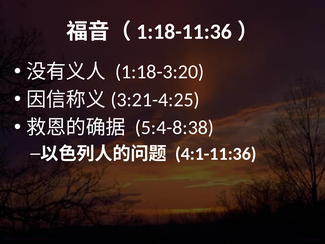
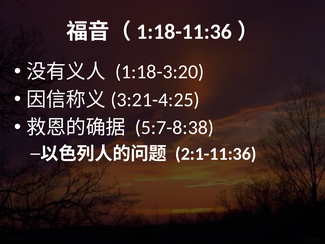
5:4-8:38: 5:4-8:38 -> 5:7-8:38 (174, 127)
4:1-11:36: 4:1-11:36 -> 2:1-11:36 (216, 154)
